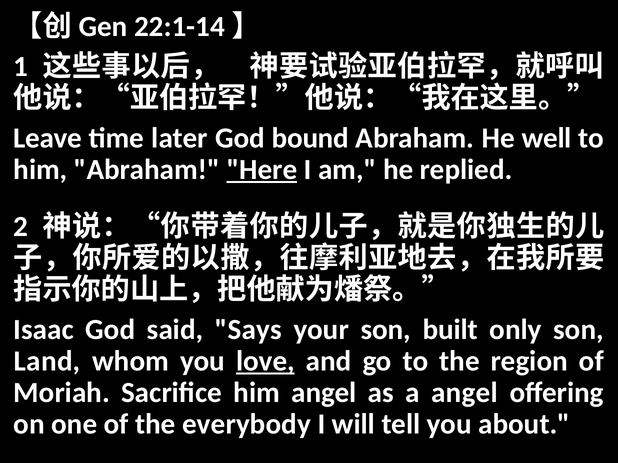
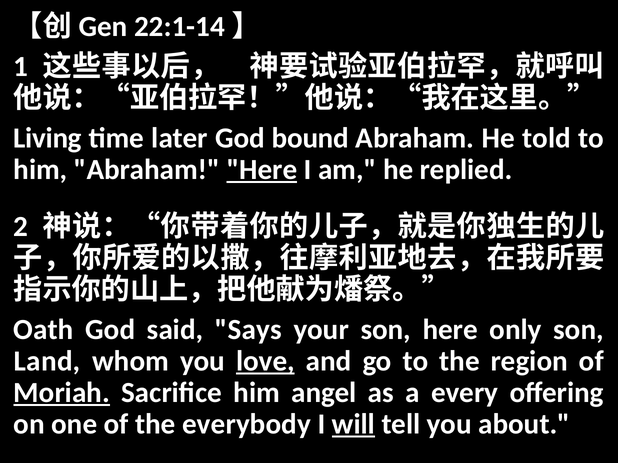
Leave: Leave -> Living (47, 138)
well: well -> told (546, 138)
Isaac: Isaac -> Oath (44, 330)
son built: built -> here (450, 330)
Moriah underline: none -> present (62, 393)
a angel: angel -> every (465, 393)
will underline: none -> present (354, 424)
